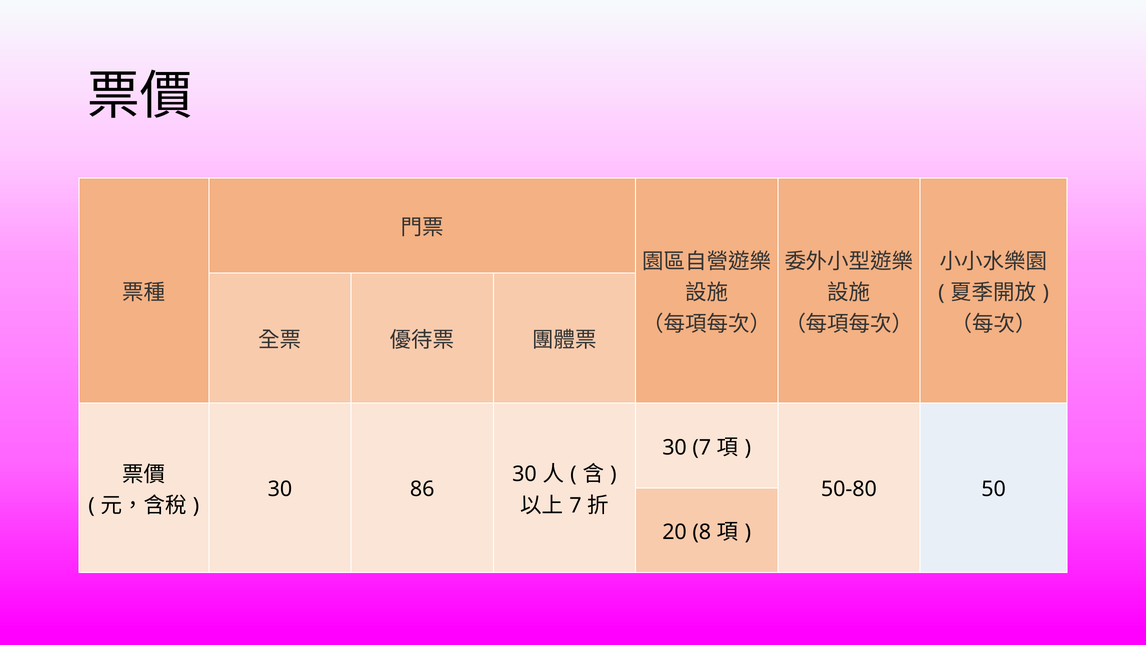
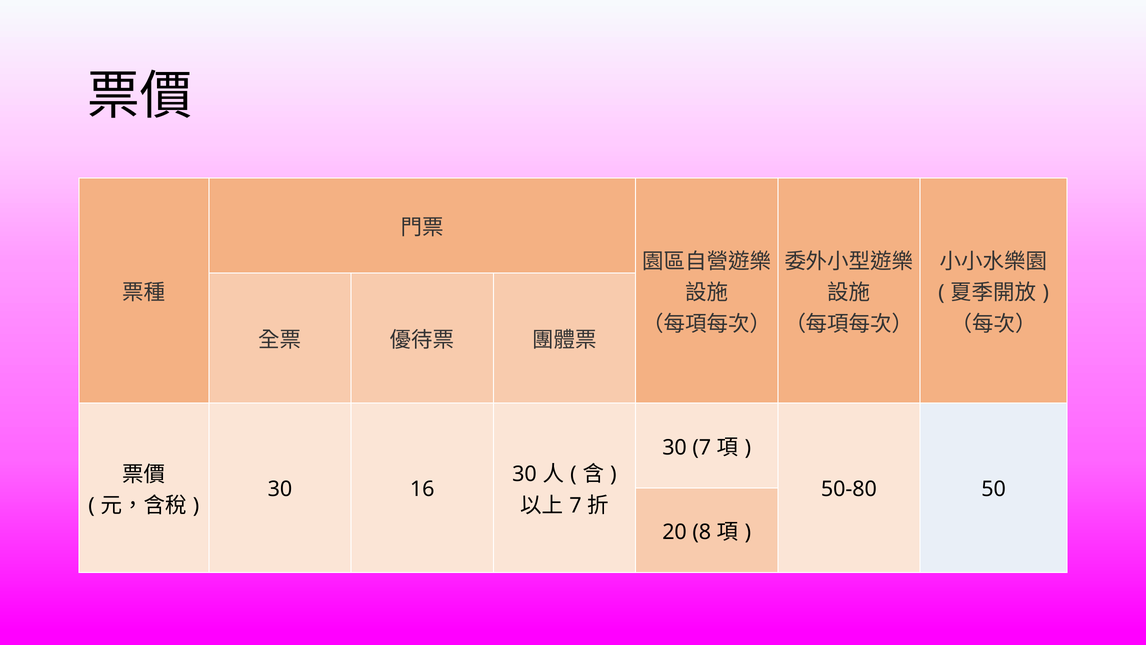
86: 86 -> 16 (422, 489)
